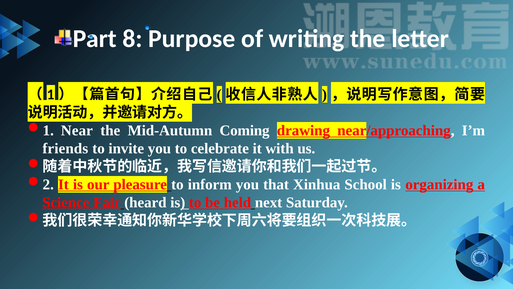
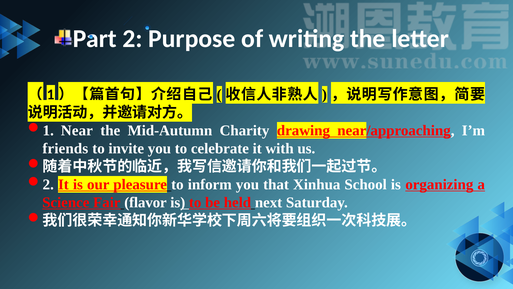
8: 8 -> 2 (132, 39)
Coming: Coming -> Charity (244, 130)
heard: heard -> flavor (145, 202)
